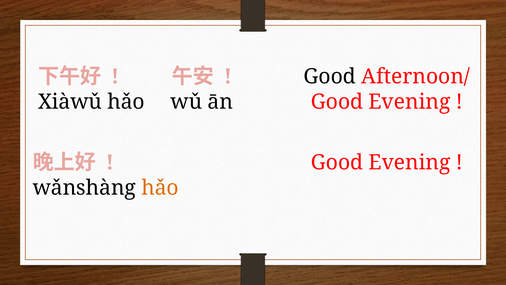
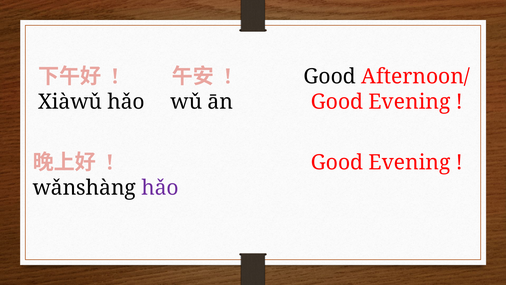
hǎo colour: orange -> purple (160, 188)
